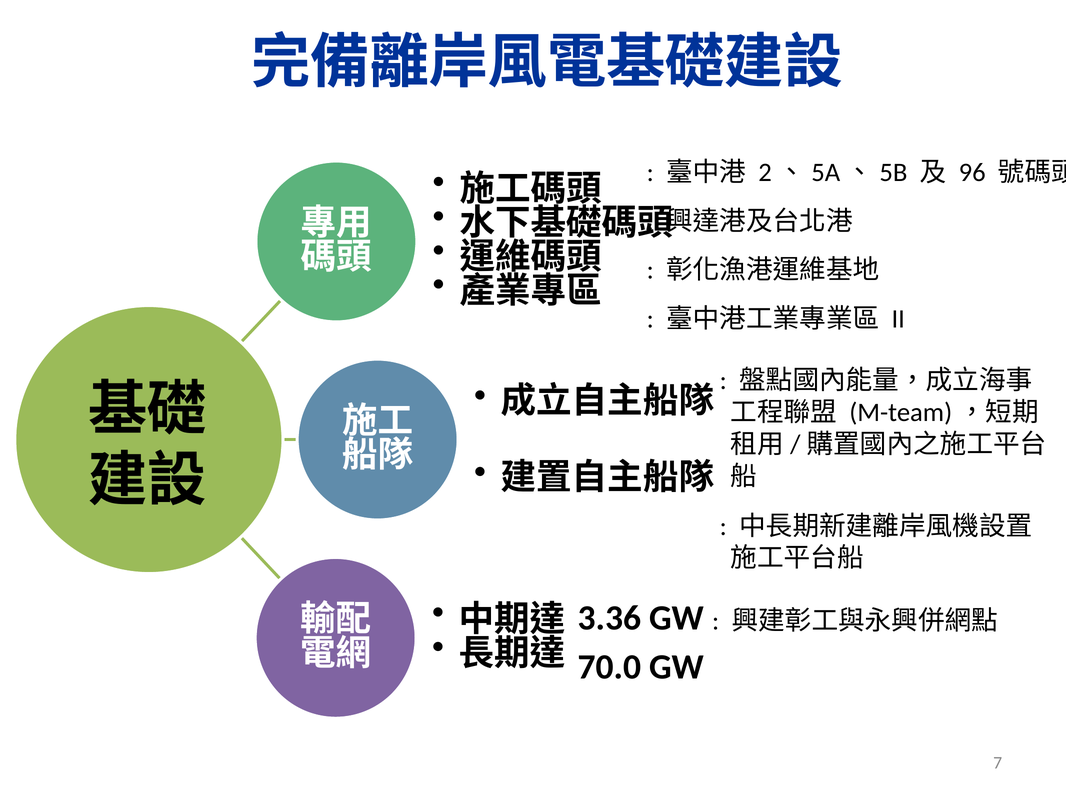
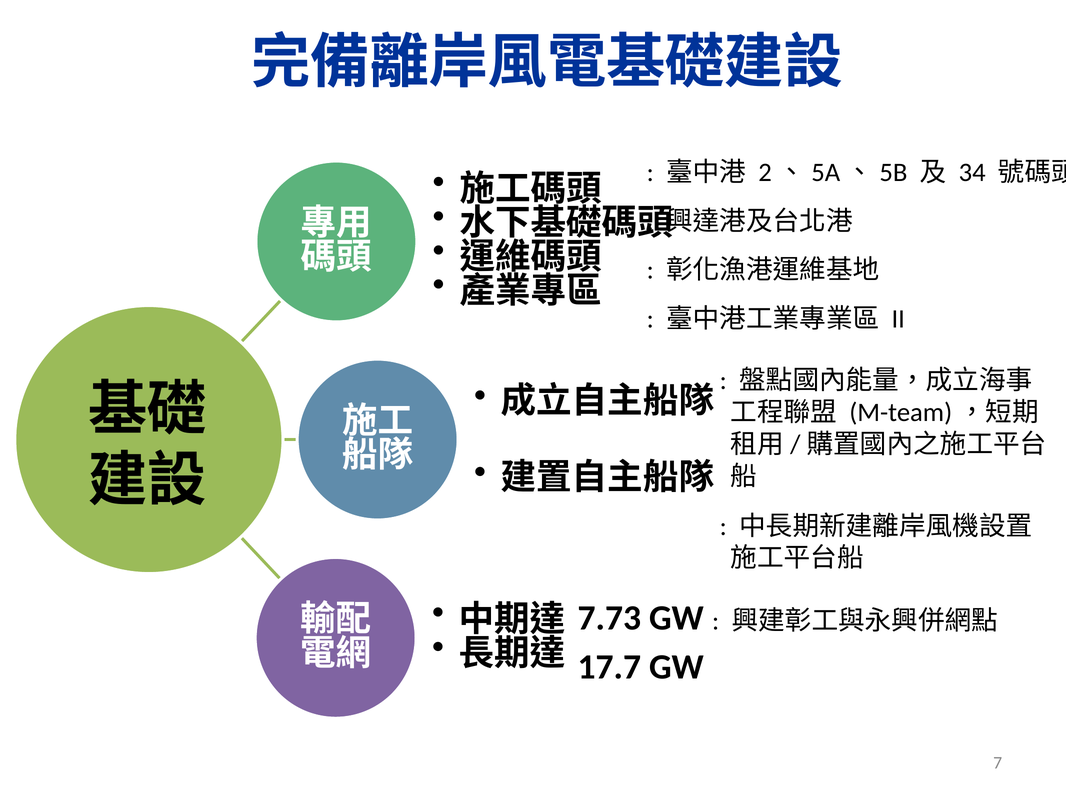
96: 96 -> 34 (972, 173)
3.36: 3.36 -> 7.73 (610, 619)
70.0: 70.0 -> 17.7 (610, 667)
